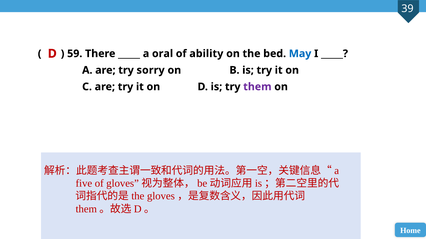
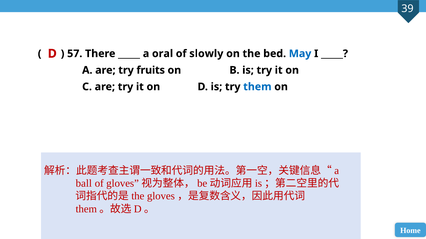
59: 59 -> 57 (75, 54)
ability: ability -> slowly (206, 54)
sorry: sorry -> fruits (151, 70)
them colour: purple -> blue (257, 87)
five: five -> ball (84, 184)
